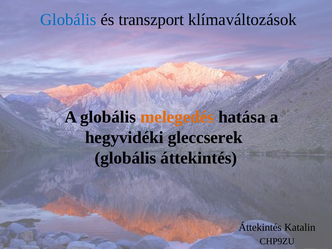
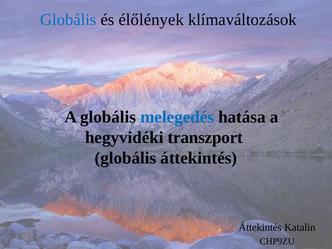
transzport: transzport -> élőlények (151, 20)
melegedés colour: orange -> blue (177, 117)
gleccserek: gleccserek -> transzport (205, 137)
